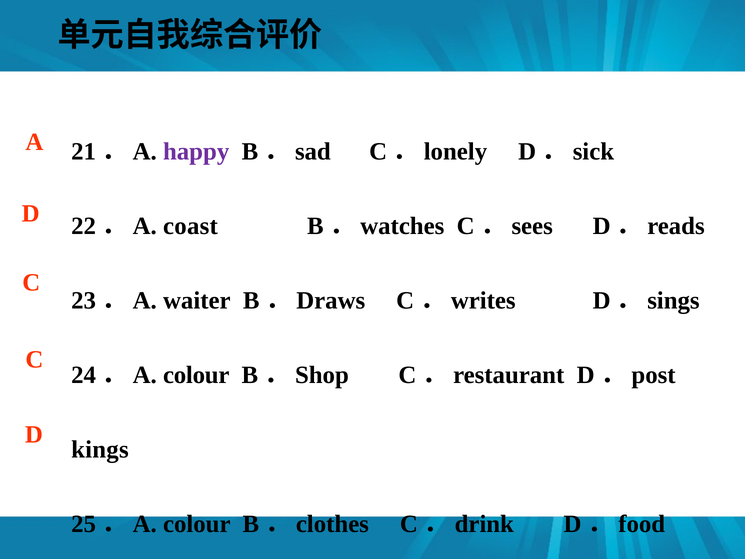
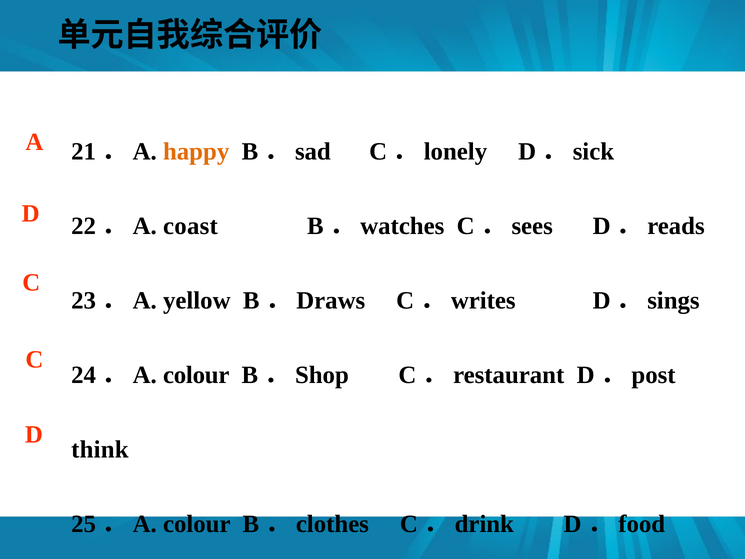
happy colour: purple -> orange (196, 151)
waiter: waiter -> yellow (197, 300)
kings: kings -> think (100, 449)
